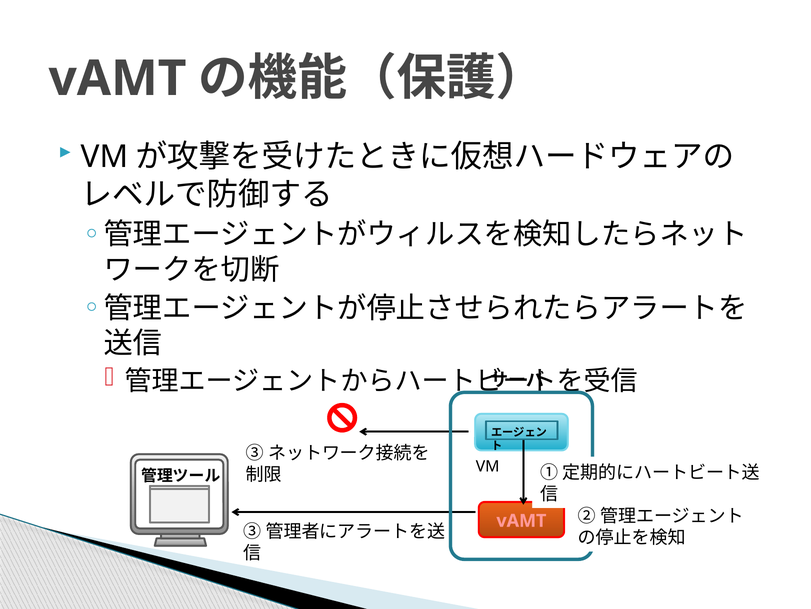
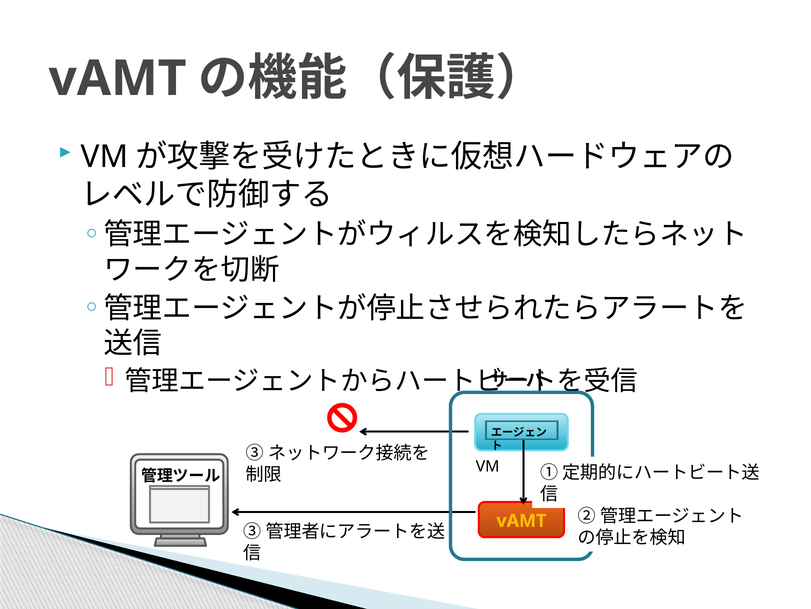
vAMT colour: pink -> yellow (521, 520)
